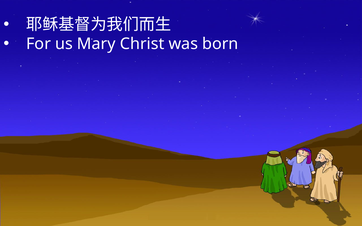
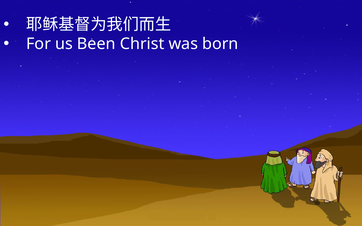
Mary: Mary -> Been (96, 44)
